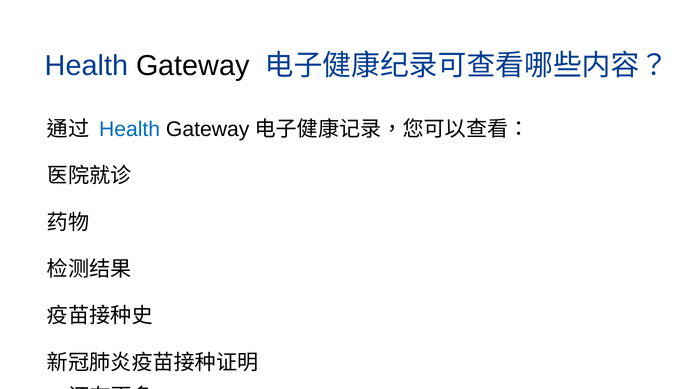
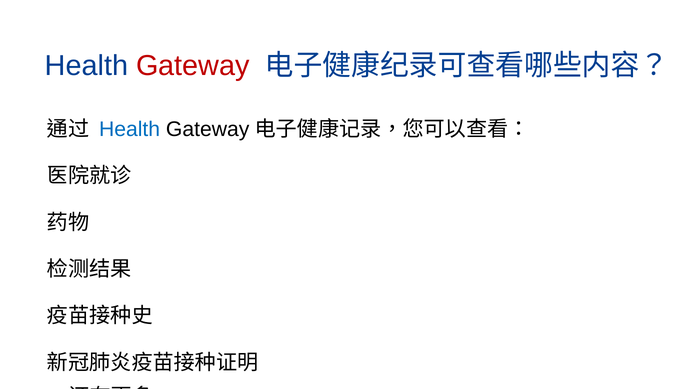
Gateway colour: black -> red (193, 66)
